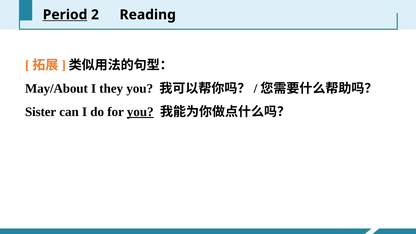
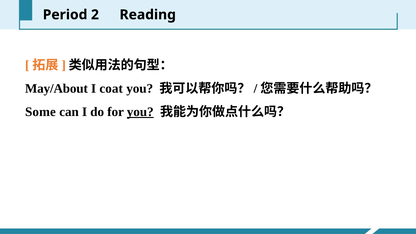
Period underline: present -> none (65, 15)
they: they -> coat (111, 88)
Sister: Sister -> Some (40, 112)
